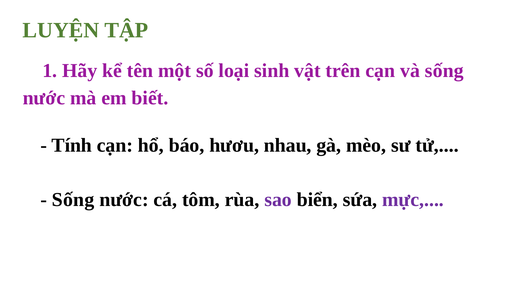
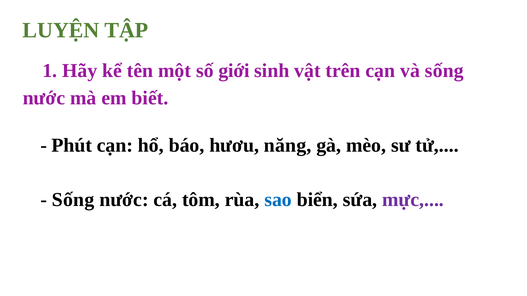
loại: loại -> giới (234, 71)
Tính: Tính -> Phút (72, 145)
nhau: nhau -> năng (288, 145)
sao colour: purple -> blue (278, 200)
